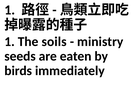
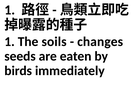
ministry: ministry -> changes (100, 41)
